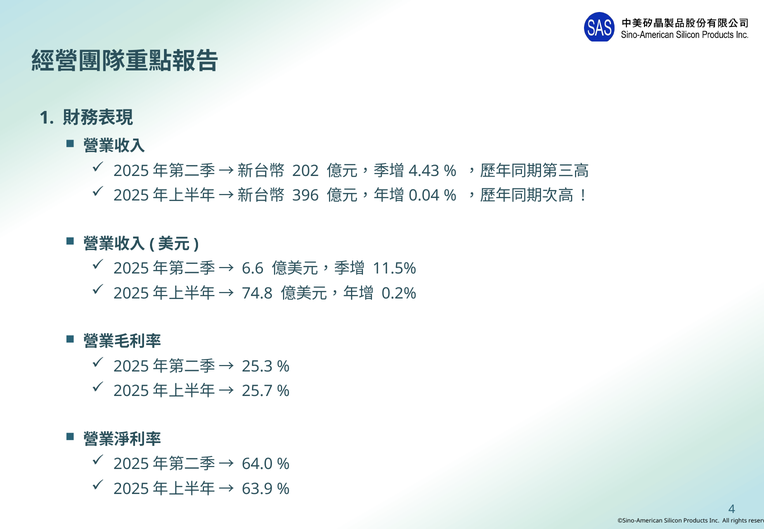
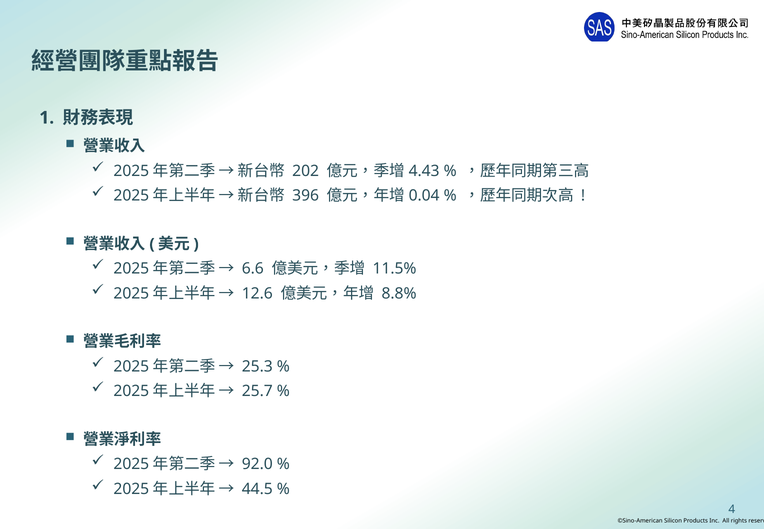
74.8: 74.8 -> 12.6 (257, 293)
0.2%: 0.2% -> 8.8% (399, 293)
64.0: 64.0 -> 92.0 (257, 464)
63.9: 63.9 -> 44.5 (257, 489)
